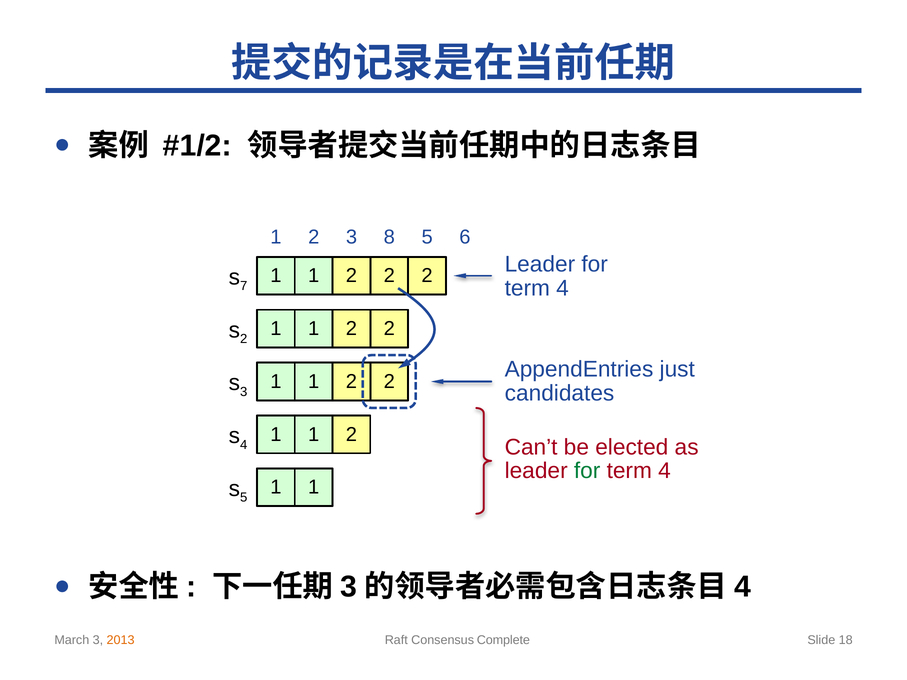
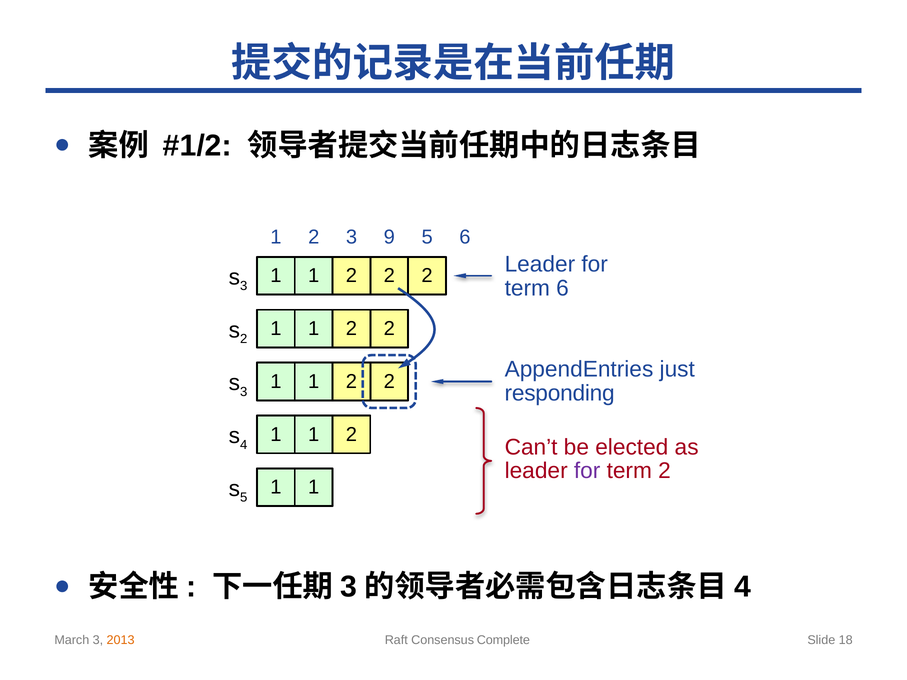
8: 8 -> 9 (389, 237)
7: 7 -> 3 (244, 286)
4: 4 -> 6 (563, 288)
candidates: candidates -> responding (560, 393)
for colour: green -> purple (587, 471)
4: 4 -> 2 (665, 471)
